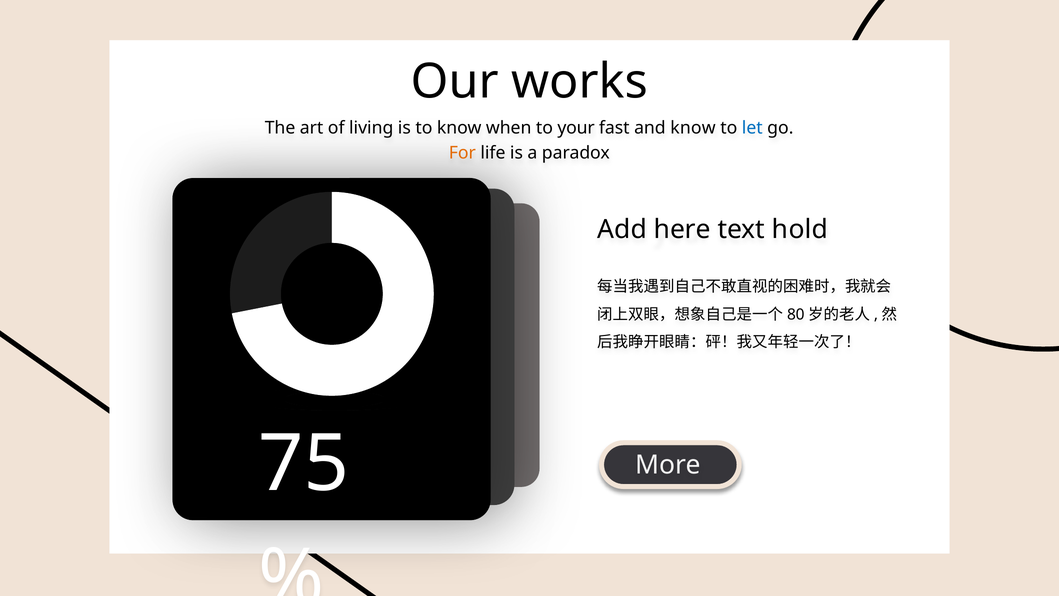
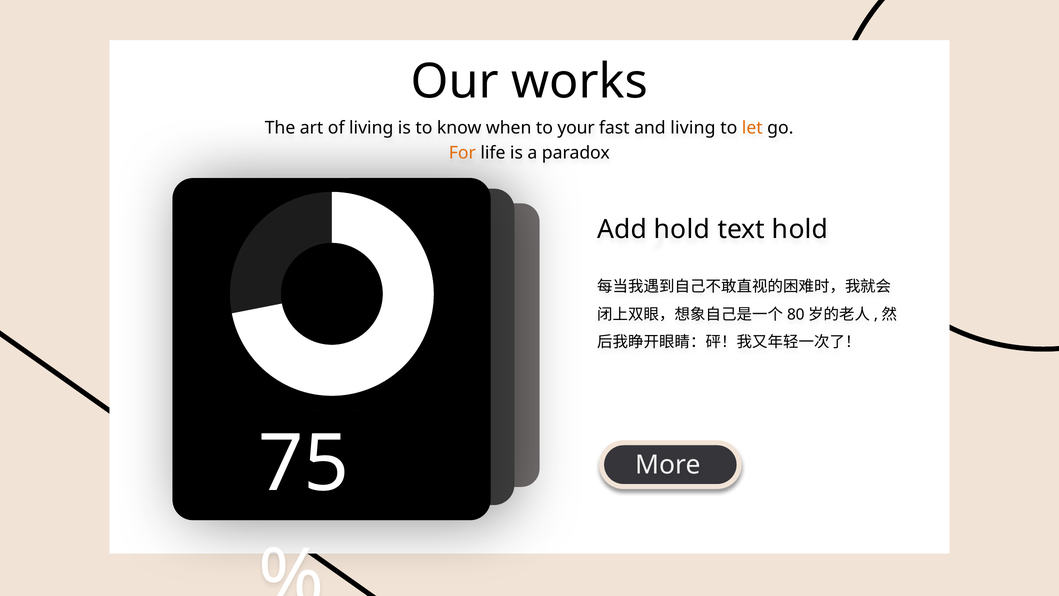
and know: know -> living (693, 128)
let colour: blue -> orange (752, 128)
Add here: here -> hold (682, 230)
